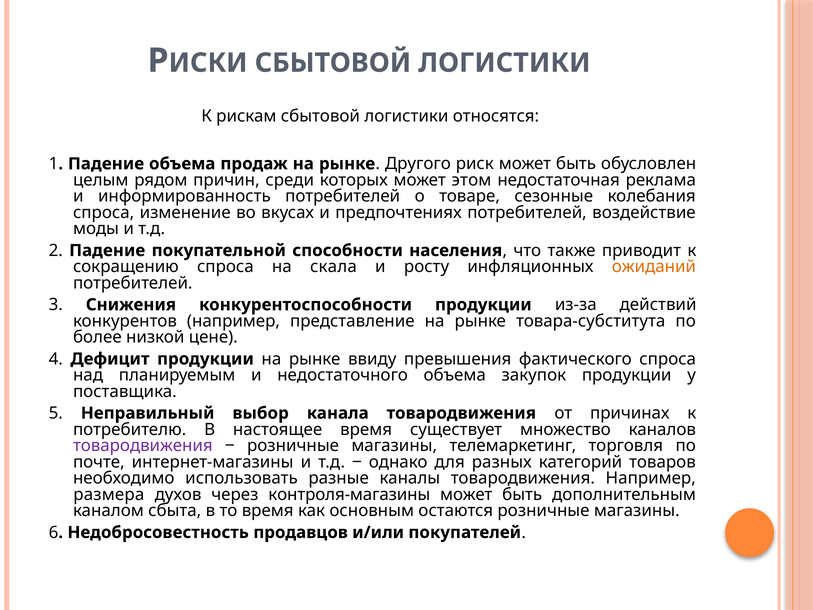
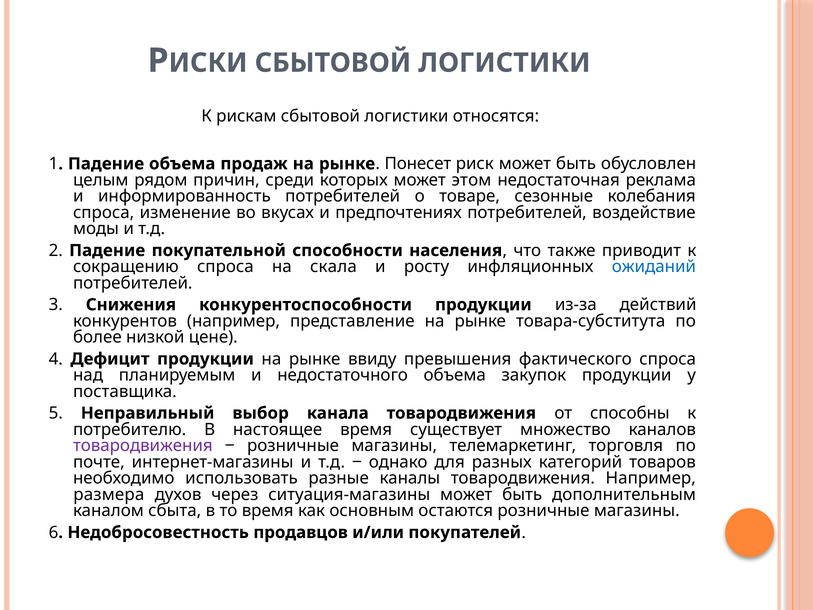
Другого: Другого -> Понесет (418, 164)
ожиданий colour: orange -> blue (654, 267)
причинах: причинах -> способны (630, 413)
контроля-магазины: контроля-магазины -> ситуация-магазины (349, 494)
